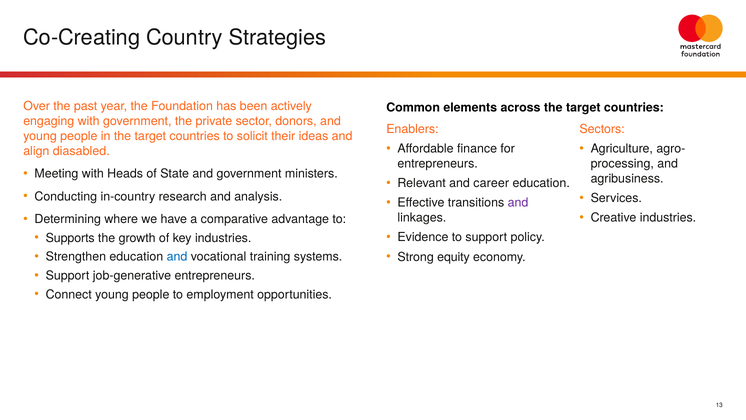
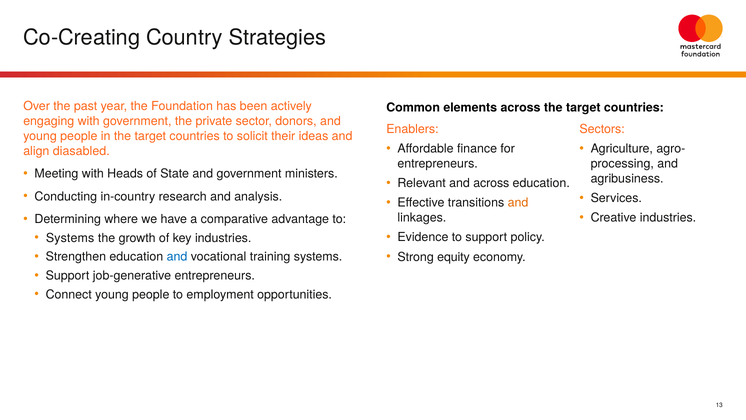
and career: career -> across (491, 183)
and colour: purple -> orange (518, 203)
Supports: Supports -> Systems (70, 238)
